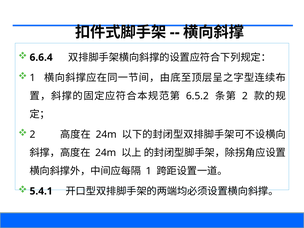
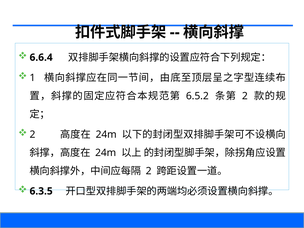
1: 1 -> 2 (149, 171)
5.4.1: 5.4.1 -> 6.3.5 (41, 191)
